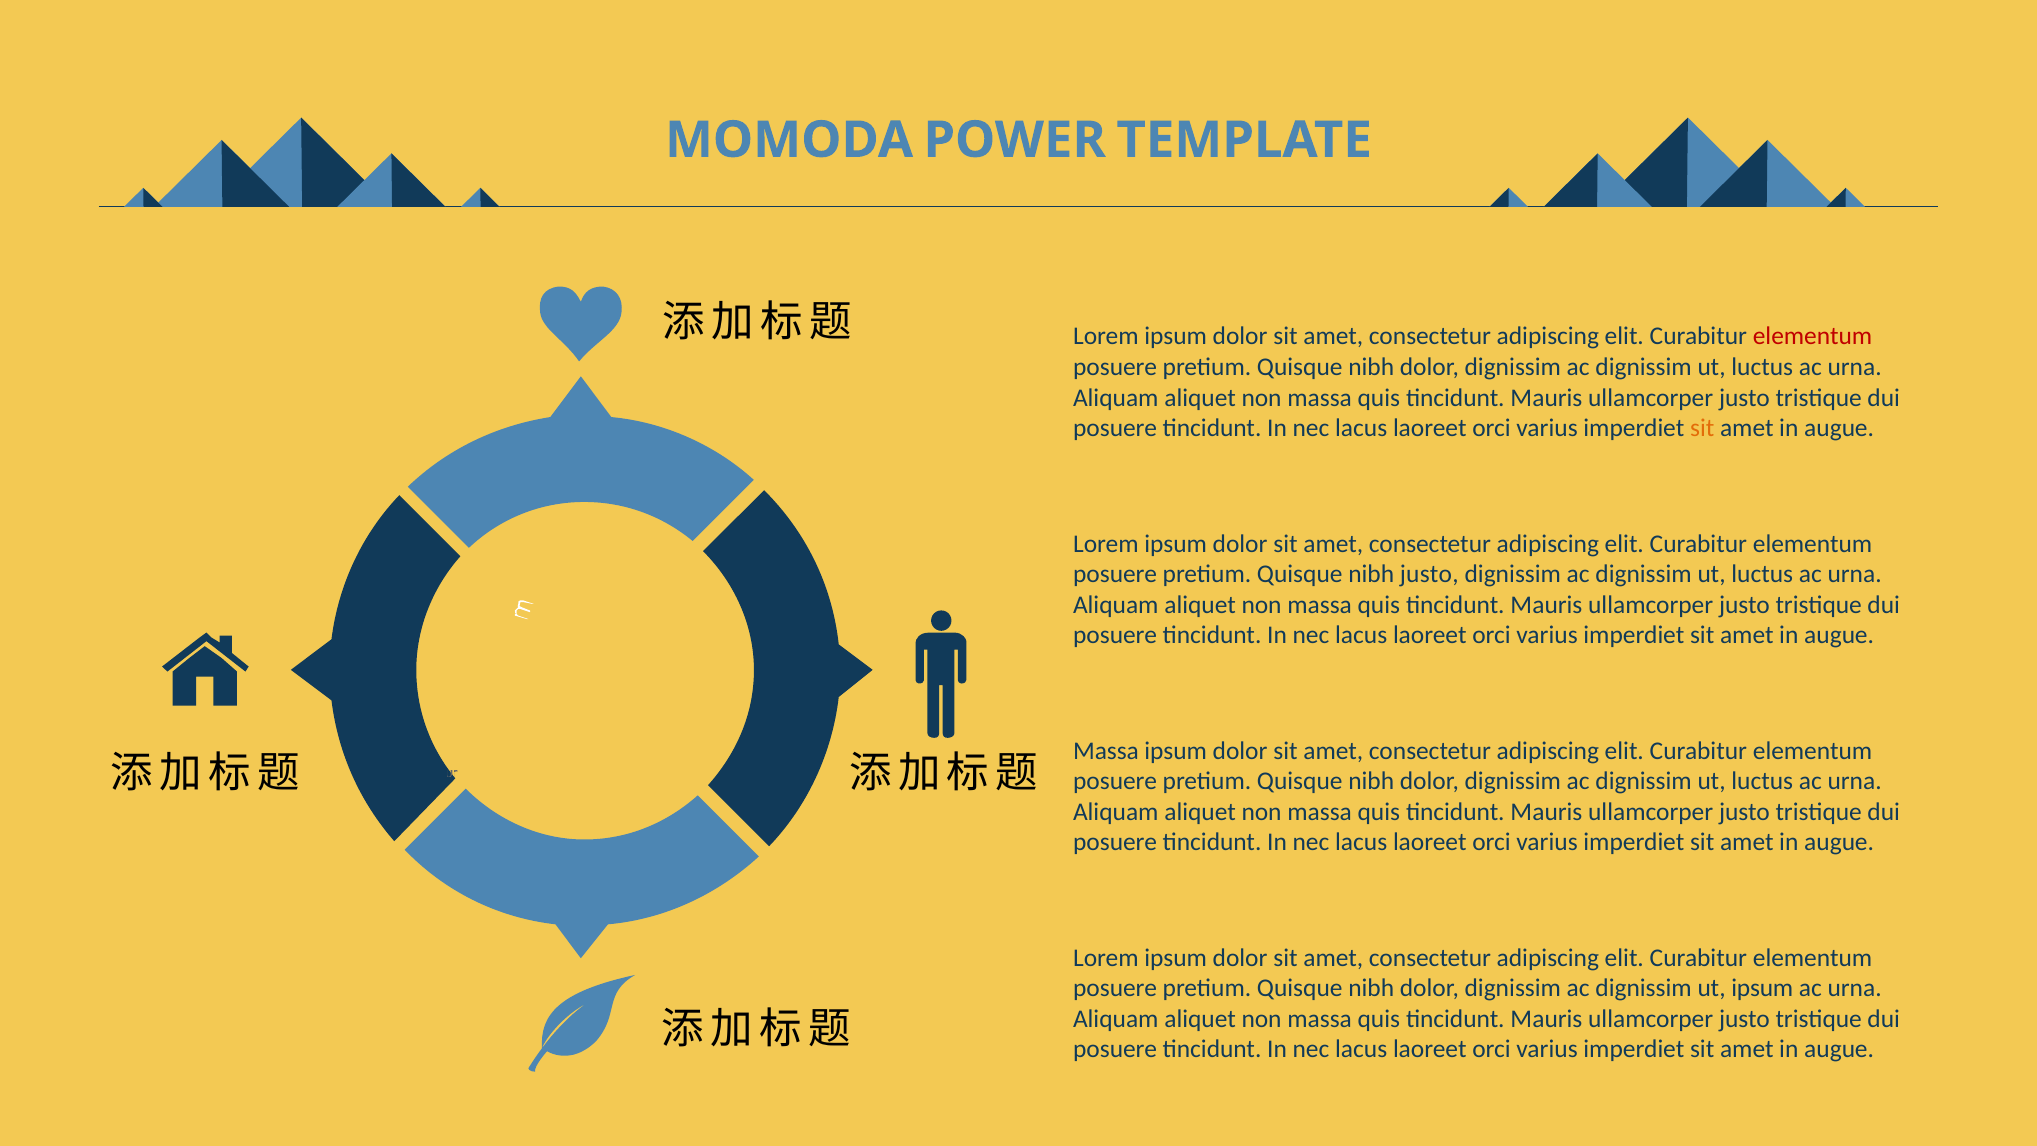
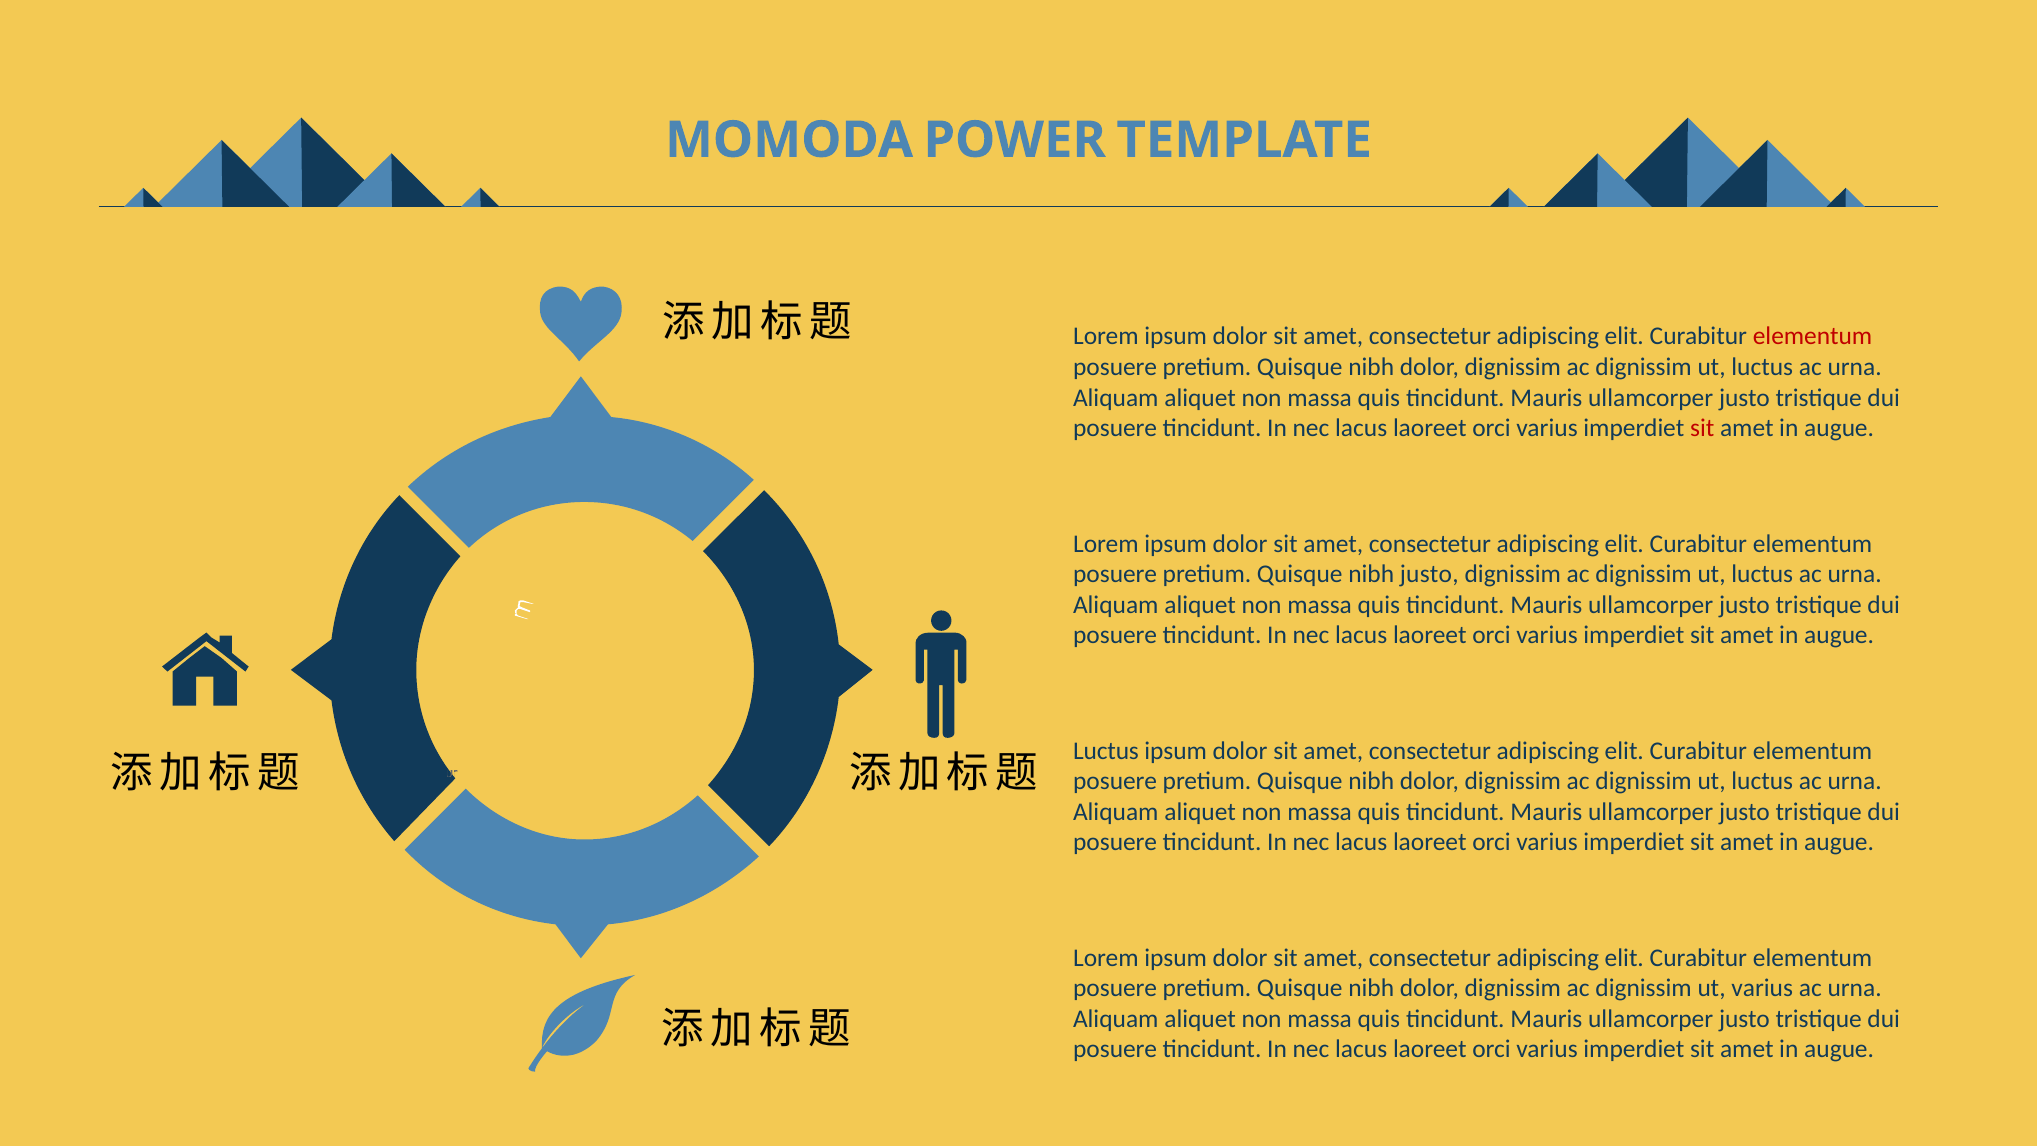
sit colour: orange -> red (1702, 428)
Massa: Massa -> Luctus (1106, 751)
ut ipsum: ipsum -> varius (1762, 988)
